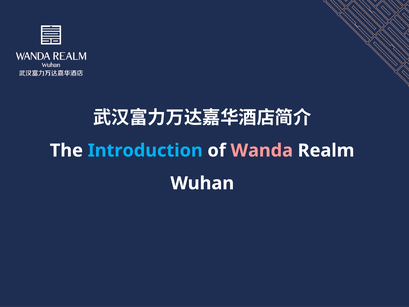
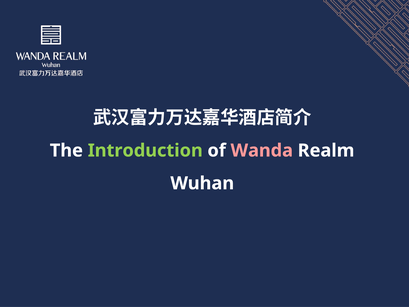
Introduction colour: light blue -> light green (145, 150)
